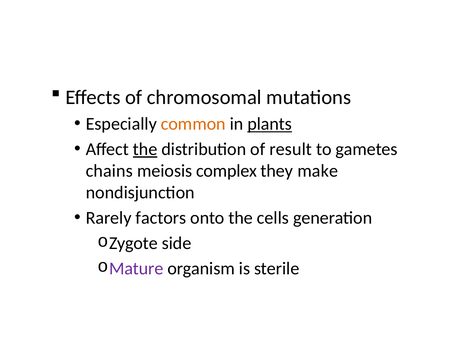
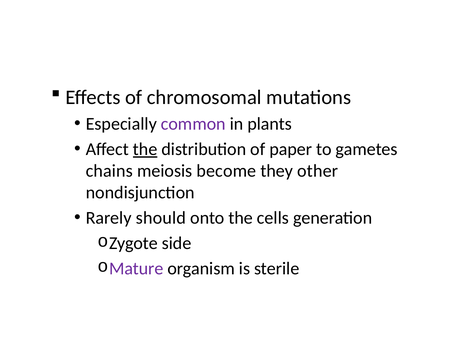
common colour: orange -> purple (193, 124)
plants underline: present -> none (270, 124)
result: result -> paper (291, 149)
complex: complex -> become (226, 171)
make: make -> other (318, 171)
factors: factors -> should (161, 218)
